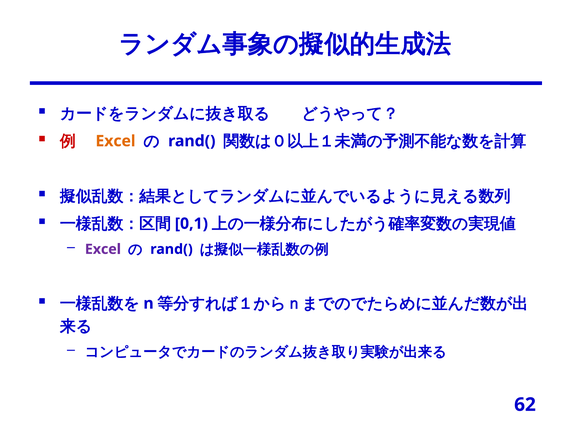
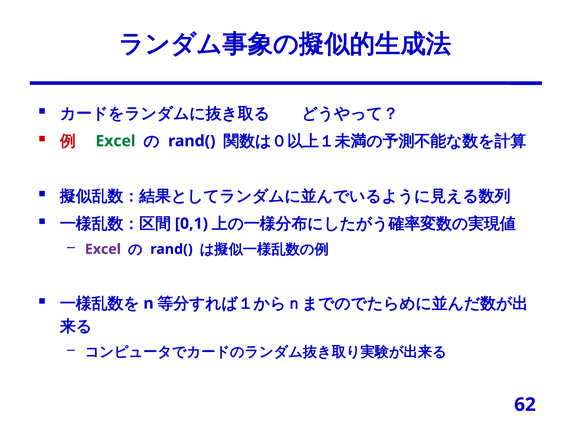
Excel colour: orange -> green (116, 141)
